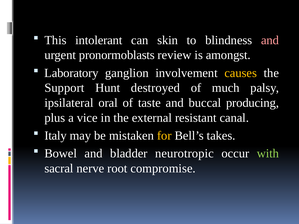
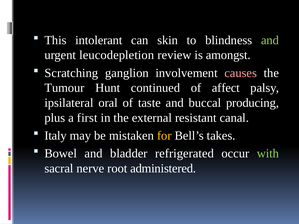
and colour: pink -> light green (270, 40)
pronormoblasts: pronormoblasts -> leucodepletion (117, 55)
Laboratory: Laboratory -> Scratching (71, 73)
causes colour: yellow -> pink (241, 73)
Support: Support -> Tumour (64, 88)
destroyed: destroyed -> continued (156, 88)
much: much -> affect (226, 88)
vice: vice -> first (87, 118)
neurotropic: neurotropic -> refrigerated (185, 154)
compromise: compromise -> administered (163, 169)
